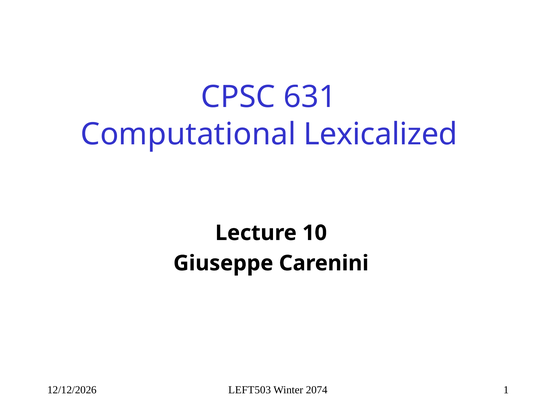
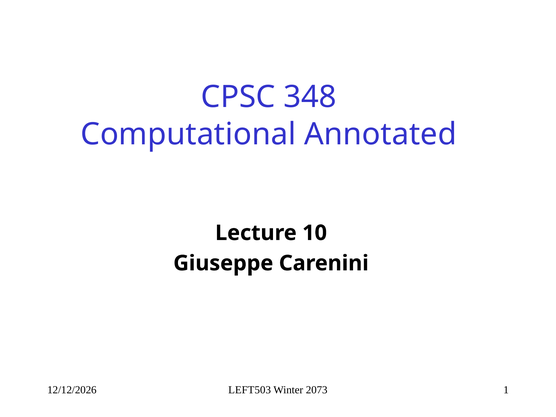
631: 631 -> 348 (310, 97)
Lexicalized: Lexicalized -> Annotated (380, 134)
2074: 2074 -> 2073 (317, 390)
